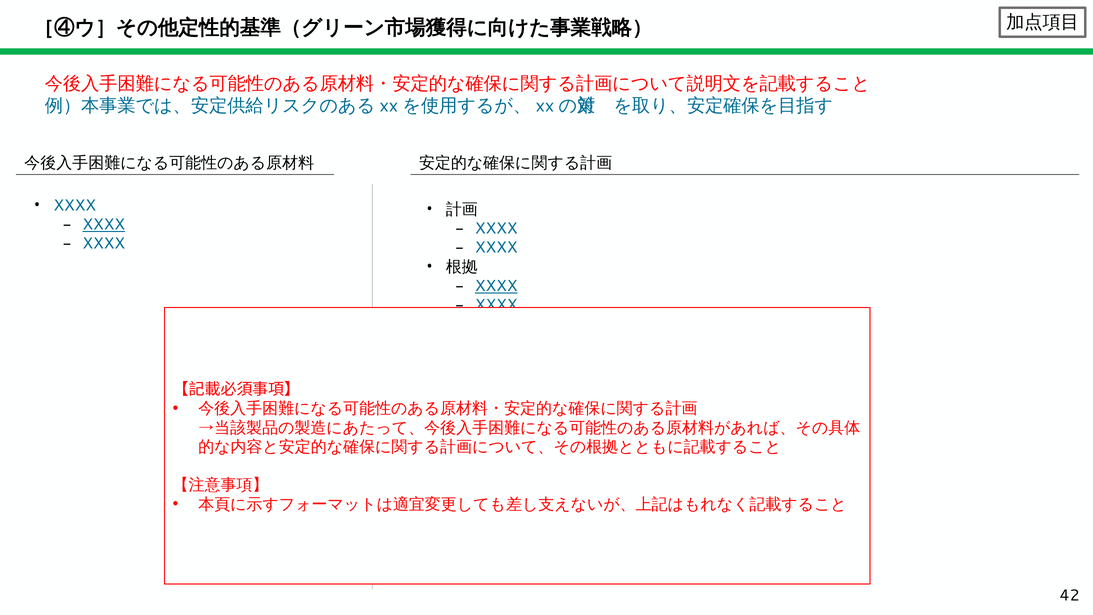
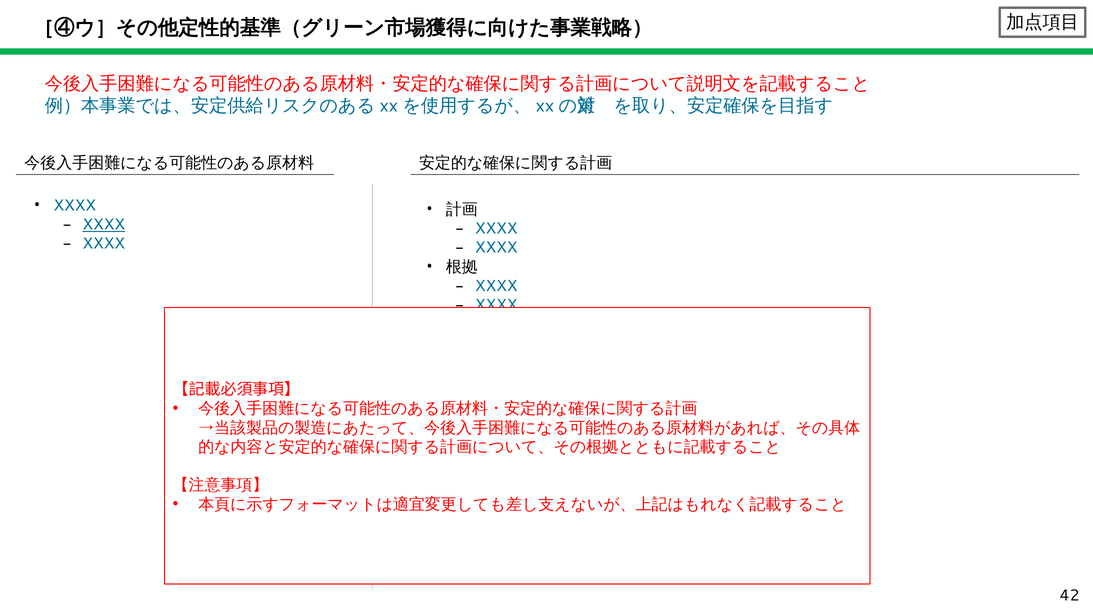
XXXX underline: present -> none (496, 286)
